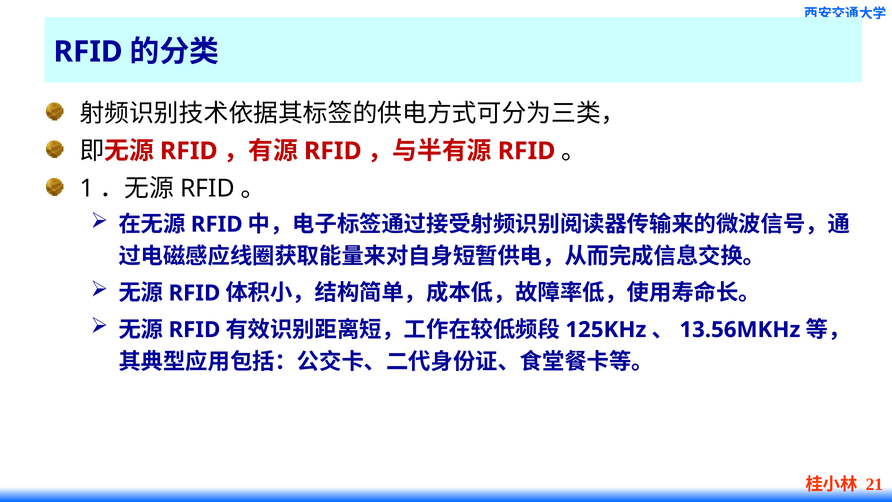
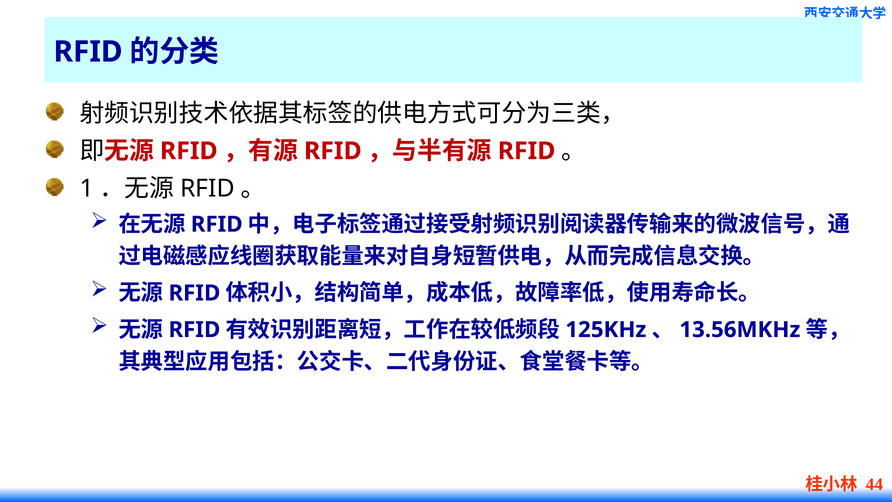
21: 21 -> 44 (874, 484)
